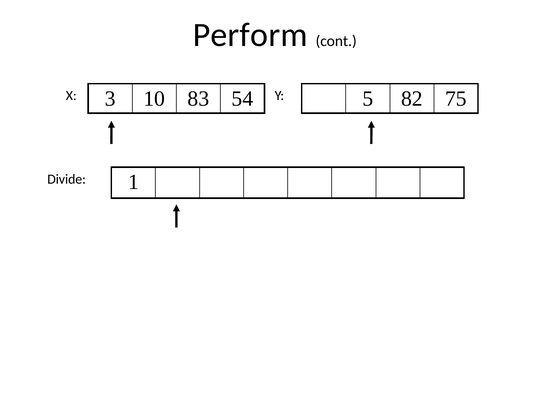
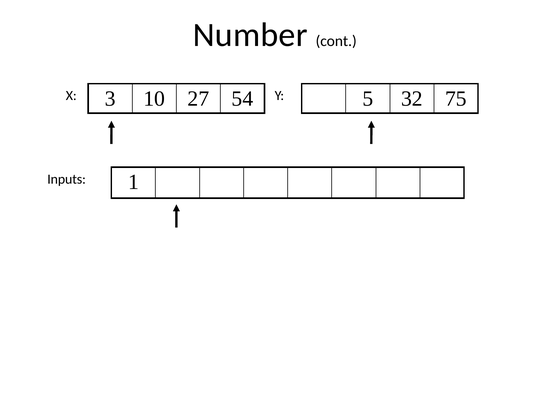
Perform: Perform -> Number (250, 35)
83: 83 -> 27 (198, 99)
82: 82 -> 32 (412, 99)
Divide: Divide -> Inputs (67, 179)
